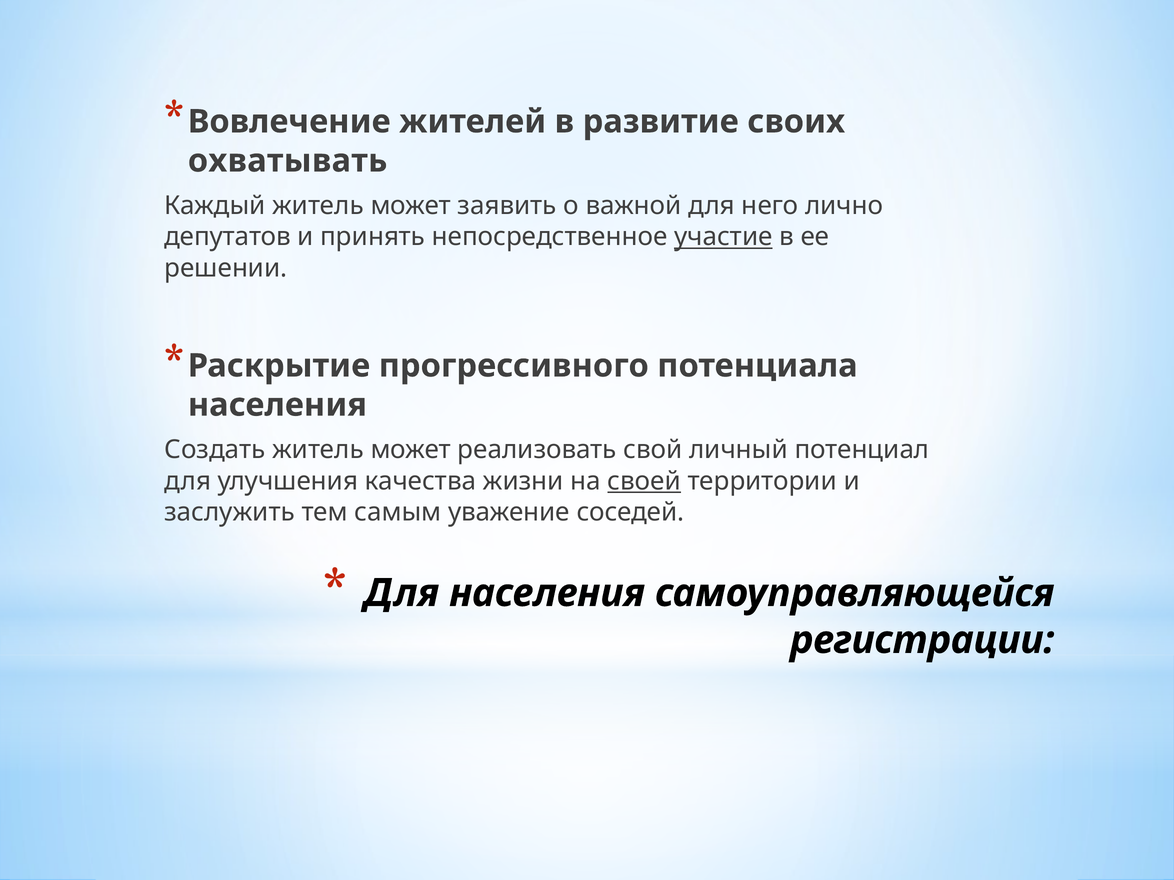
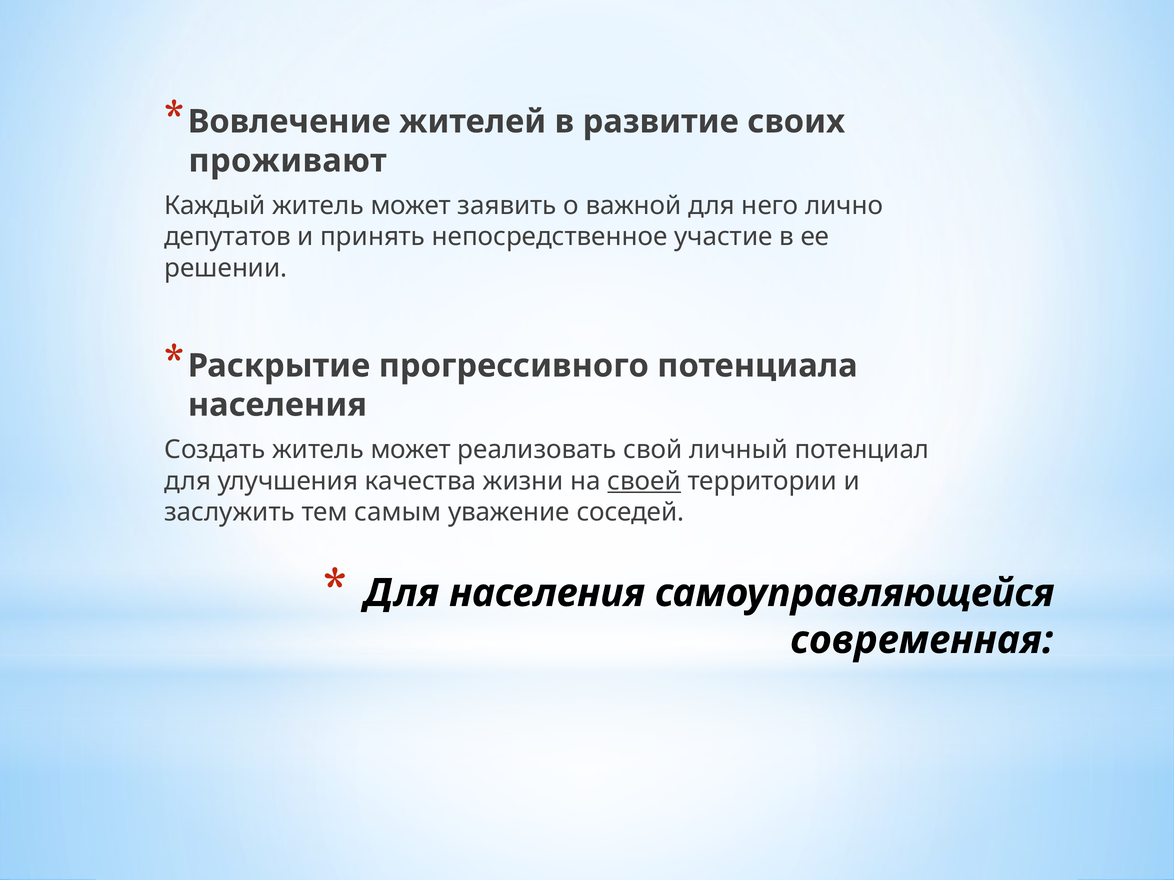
охватывать: охватывать -> проживают (288, 161)
участие underline: present -> none (723, 237)
регистрации: регистрации -> современная (922, 640)
